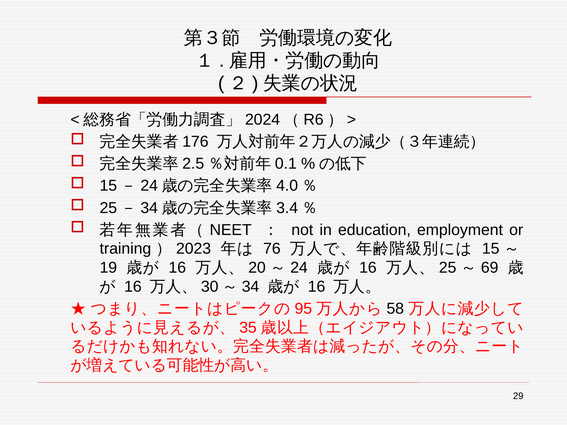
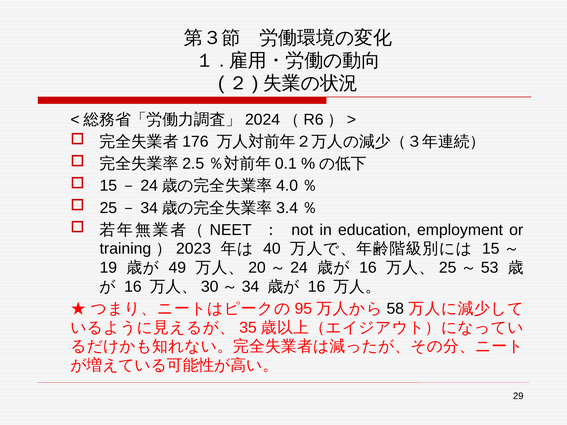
76: 76 -> 40 (272, 249)
16: 16 -> 49 (177, 268)
69: 69 -> 53 (490, 268)
